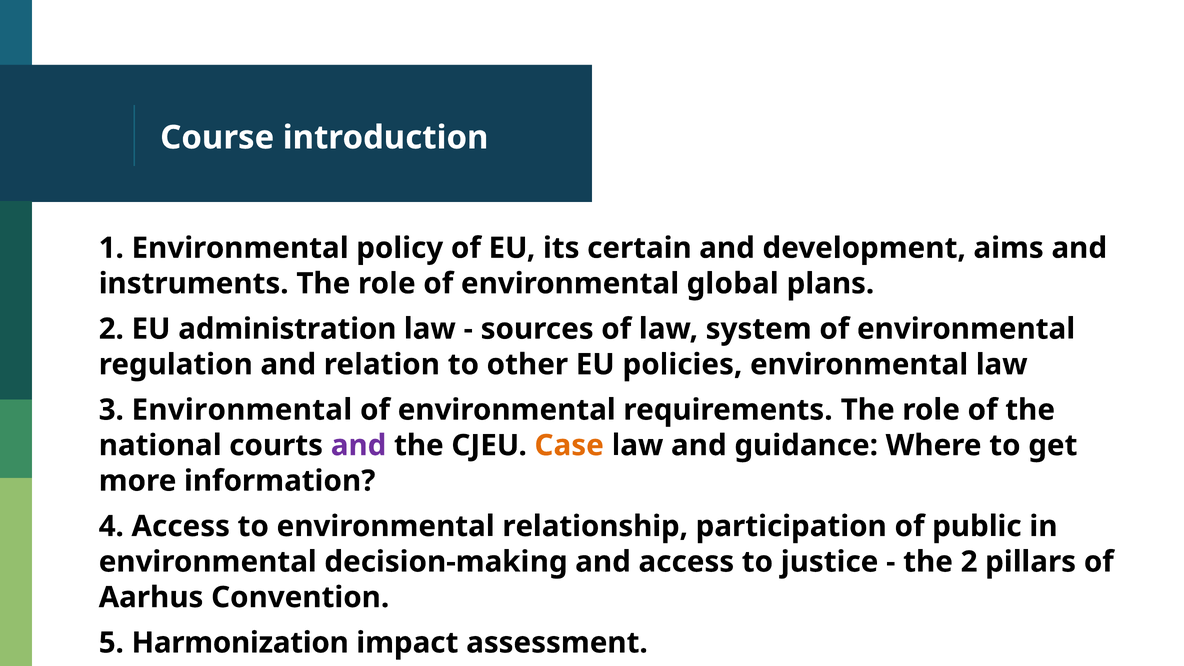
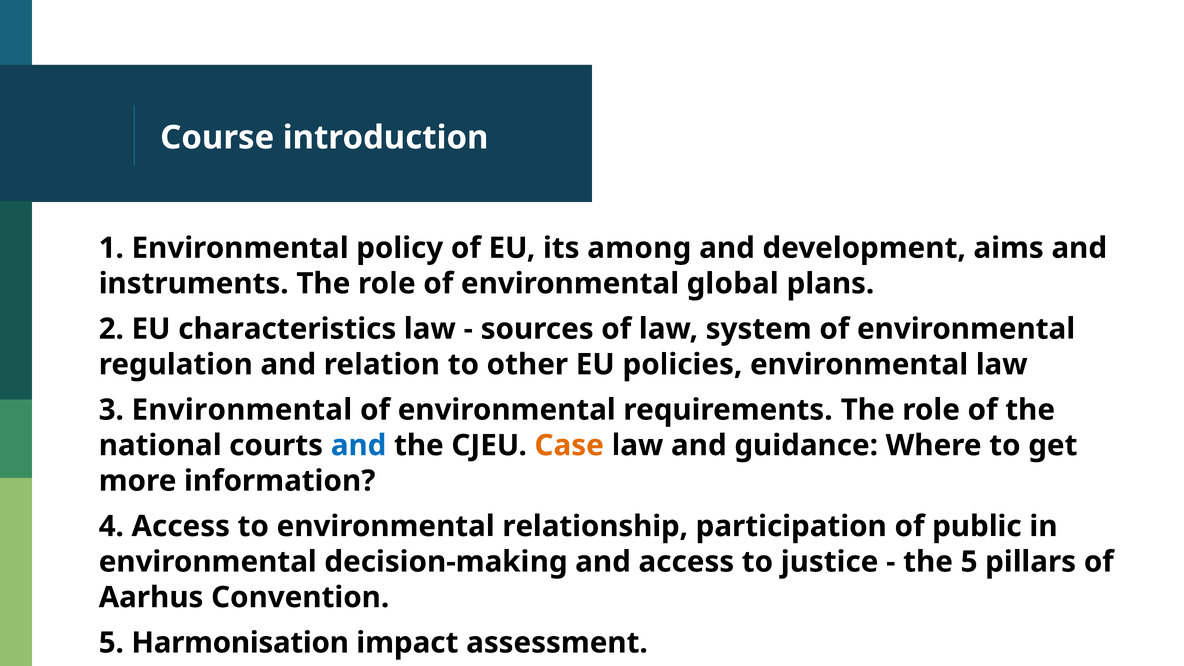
certain: certain -> among (639, 248)
administration: administration -> characteristics (287, 329)
and colour: purple -> blue (359, 445)
the 2: 2 -> 5 (969, 562)
Harmonization: Harmonization -> Harmonisation (240, 643)
